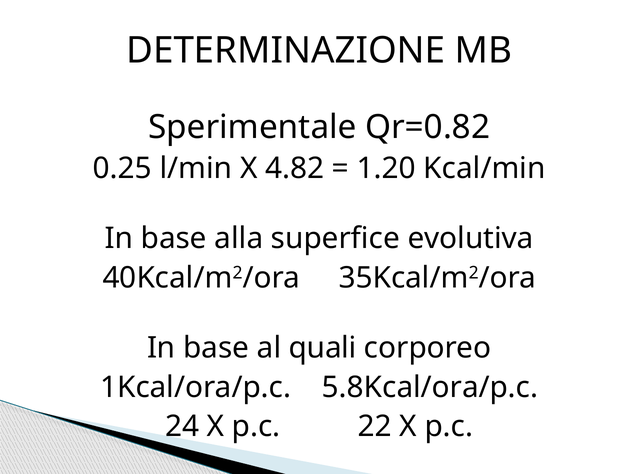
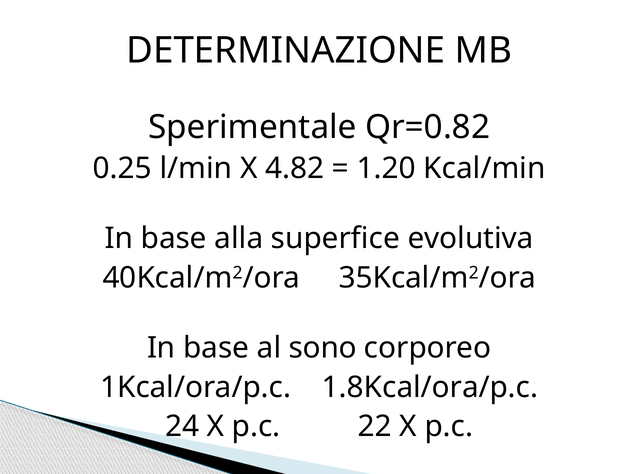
quali: quali -> sono (323, 347)
5.8Kcal/ora/p.c: 5.8Kcal/ora/p.c -> 1.8Kcal/ora/p.c (430, 387)
